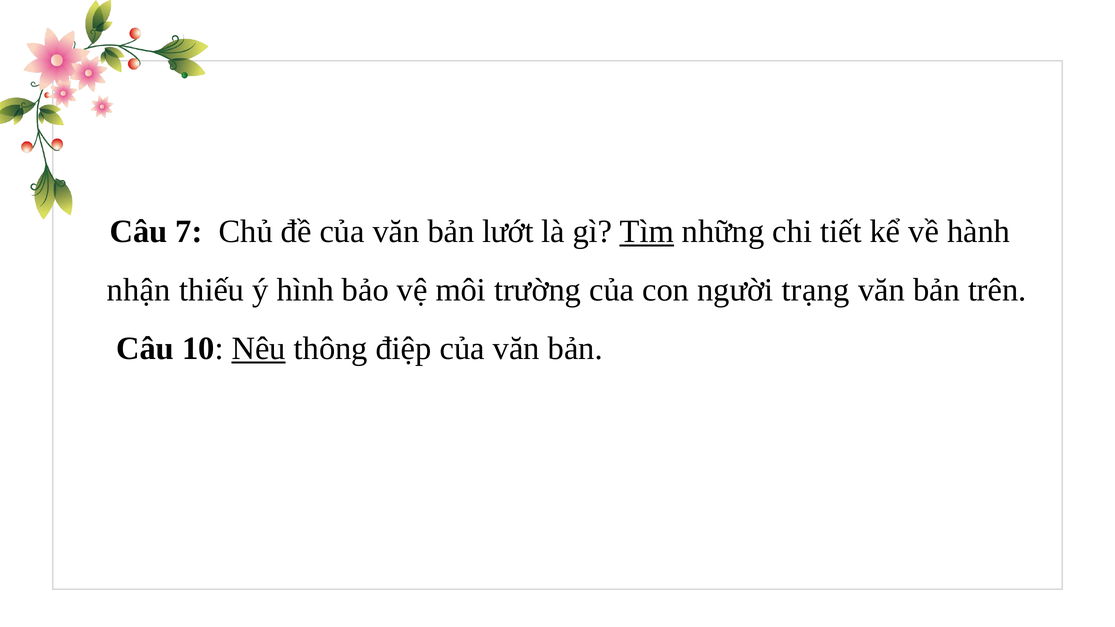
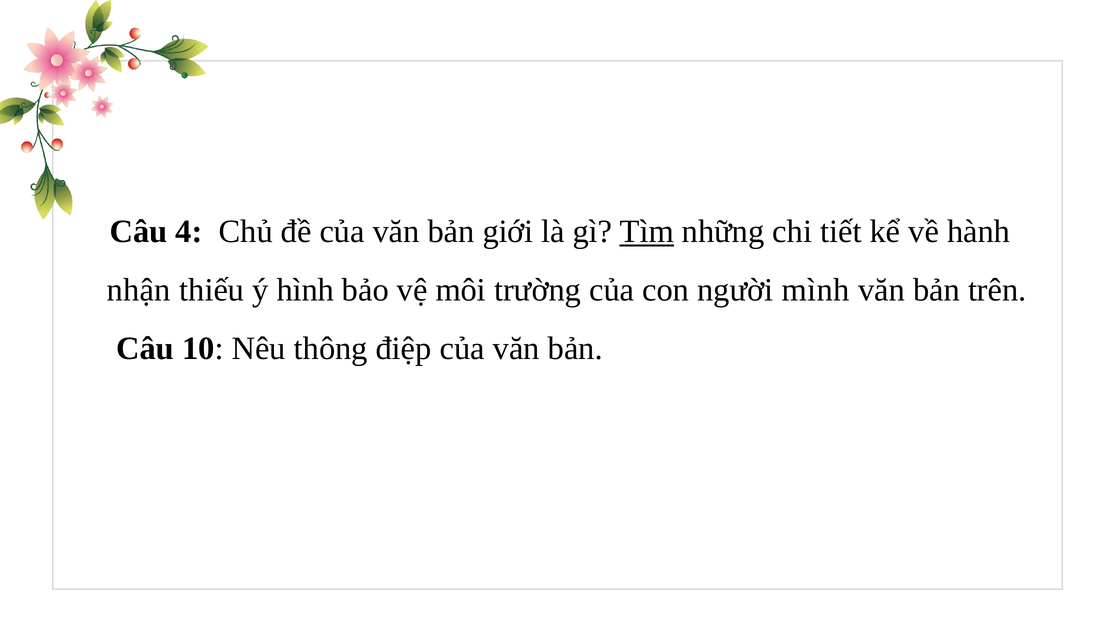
7: 7 -> 4 (189, 231)
lướt: lướt -> giới (508, 231)
trạng: trạng -> mình (816, 290)
Nêu underline: present -> none (259, 349)
